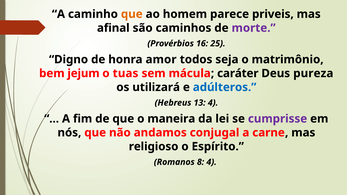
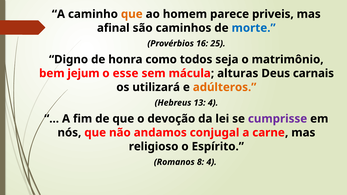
morte colour: purple -> blue (254, 28)
amor: amor -> como (161, 60)
tuas: tuas -> esse (126, 73)
caráter: caráter -> alturas (238, 73)
pureza: pureza -> carnais (313, 73)
adúlteros colour: blue -> orange (225, 87)
maneira: maneira -> devoção (171, 119)
